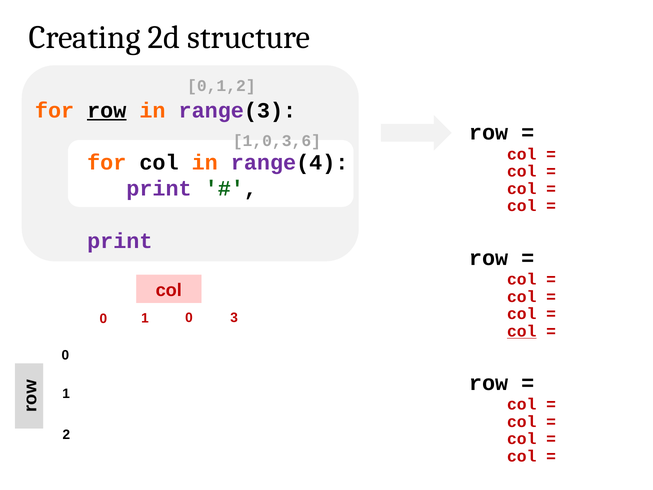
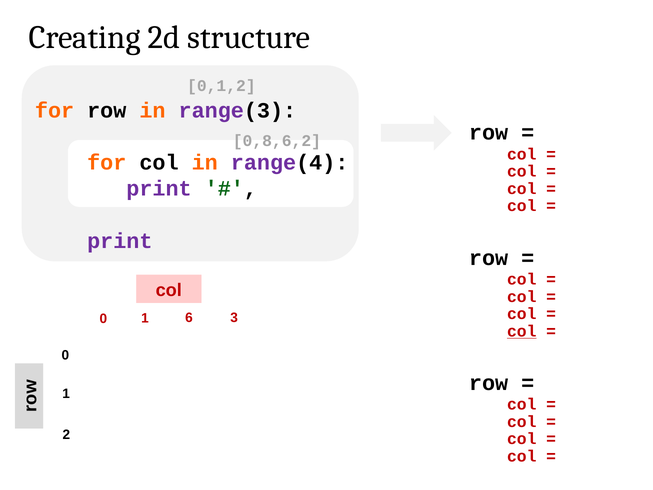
row underline: present -> none (107, 110)
1,0,3,6: 1,0,3,6 -> 0,8,6,2 (277, 141)
0: 0 -> 6 (189, 318)
